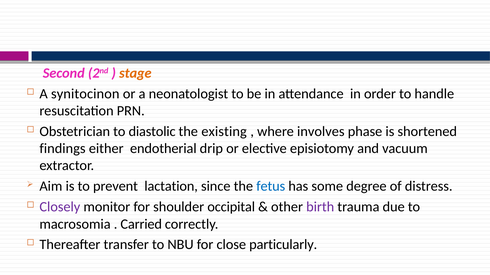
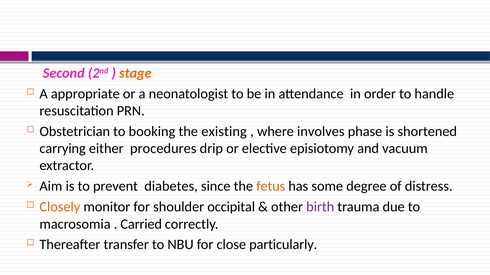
synitocinon: synitocinon -> appropriate (85, 94)
diastolic: diastolic -> booking (152, 132)
findings: findings -> carrying (63, 149)
endotherial: endotherial -> procedures (163, 149)
lactation: lactation -> diabetes (171, 187)
fetus colour: blue -> orange (271, 187)
Closely colour: purple -> orange (60, 207)
